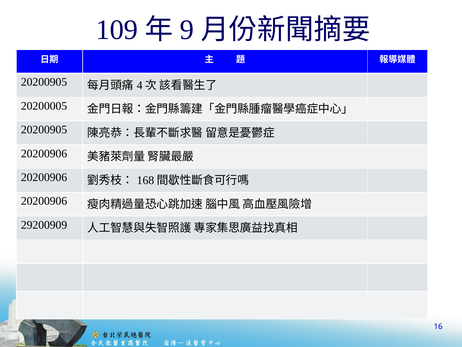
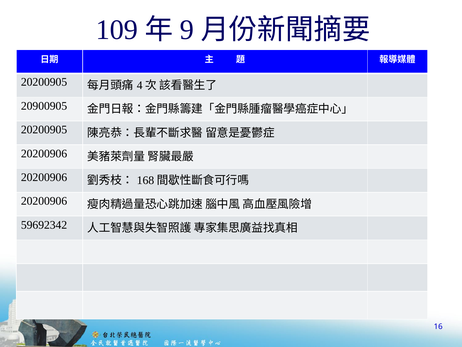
20200005: 20200005 -> 20900905 (44, 106)
29200909: 29200909 -> 59692342 (44, 225)
